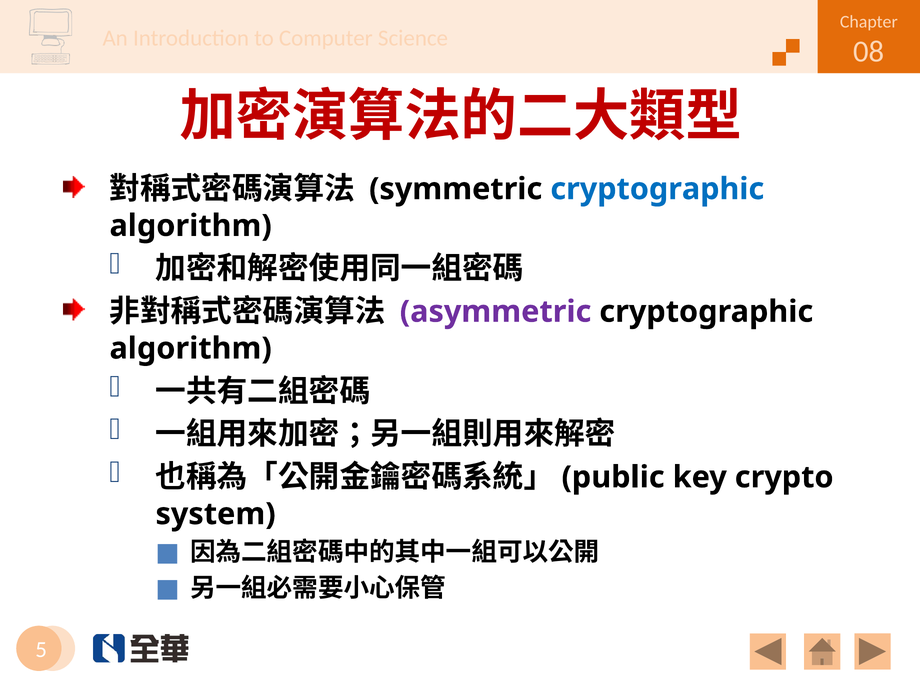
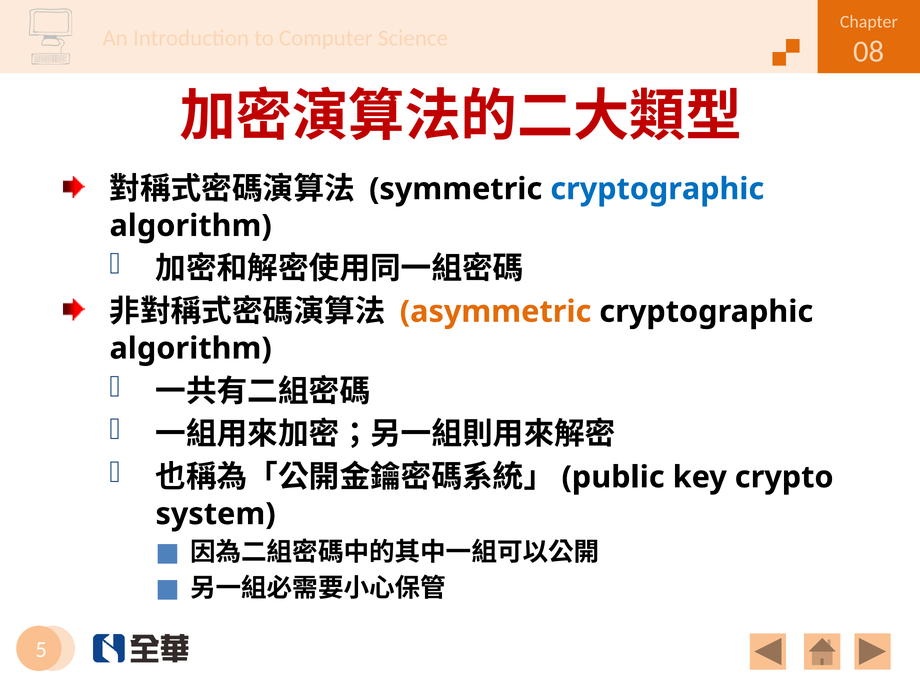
asymmetric colour: purple -> orange (496, 312)
